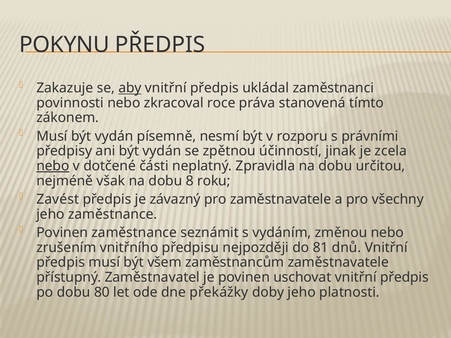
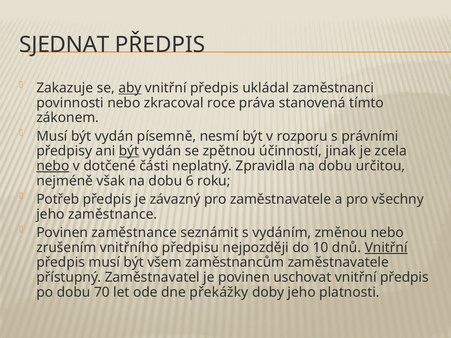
POKYNU: POKYNU -> SJEDNAT (64, 45)
být underline: none -> present (129, 151)
8: 8 -> 6 (190, 181)
Zavést: Zavést -> Potřeb (58, 199)
81: 81 -> 10 (321, 248)
Vnitřní underline: none -> present (386, 248)
80: 80 -> 70 (102, 292)
